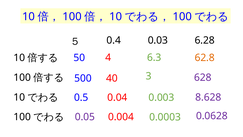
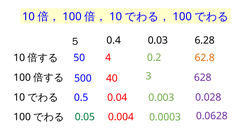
6.3: 6.3 -> 0.2 (154, 57)
8.628: 8.628 -> 0.028 (208, 97)
0.05 colour: purple -> green (85, 117)
